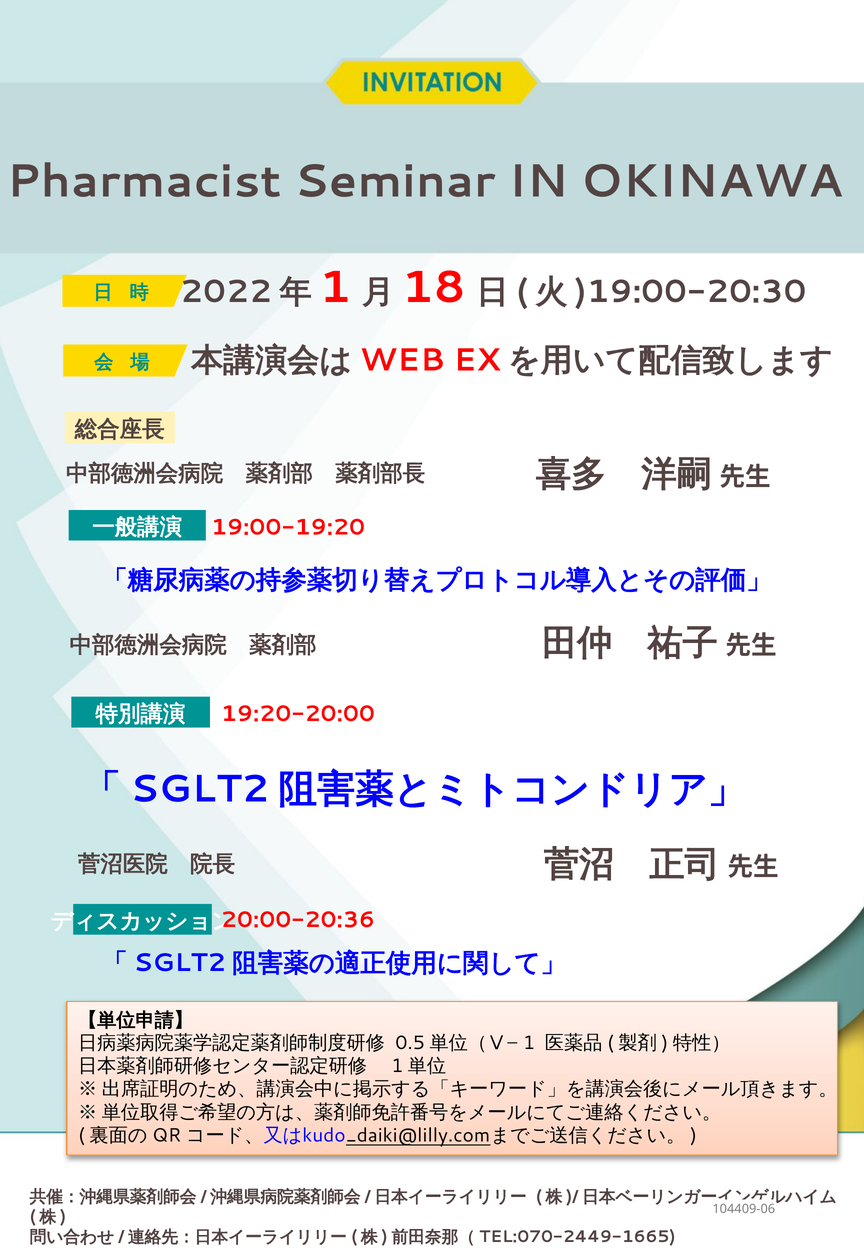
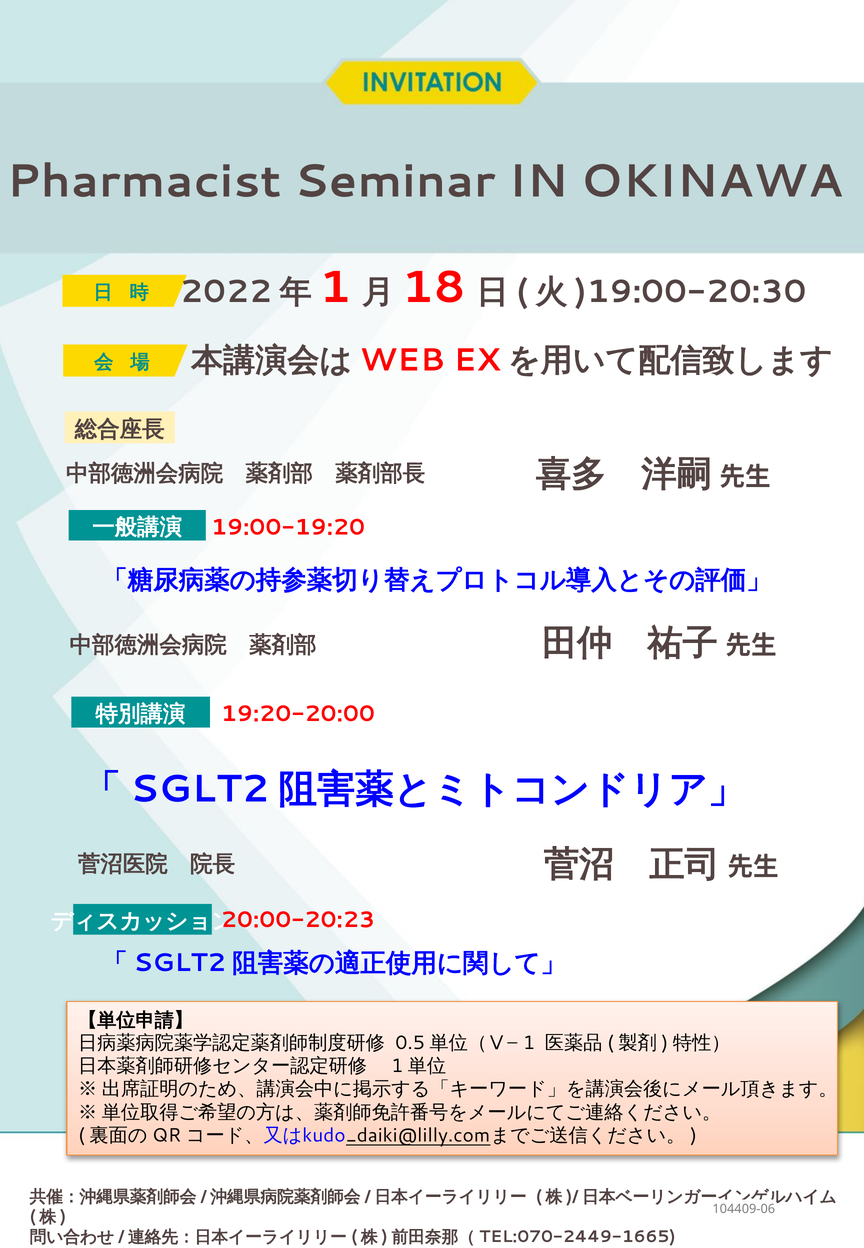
20:00-20:36: 20:00-20:36 -> 20:00-20:23 (298, 920)
